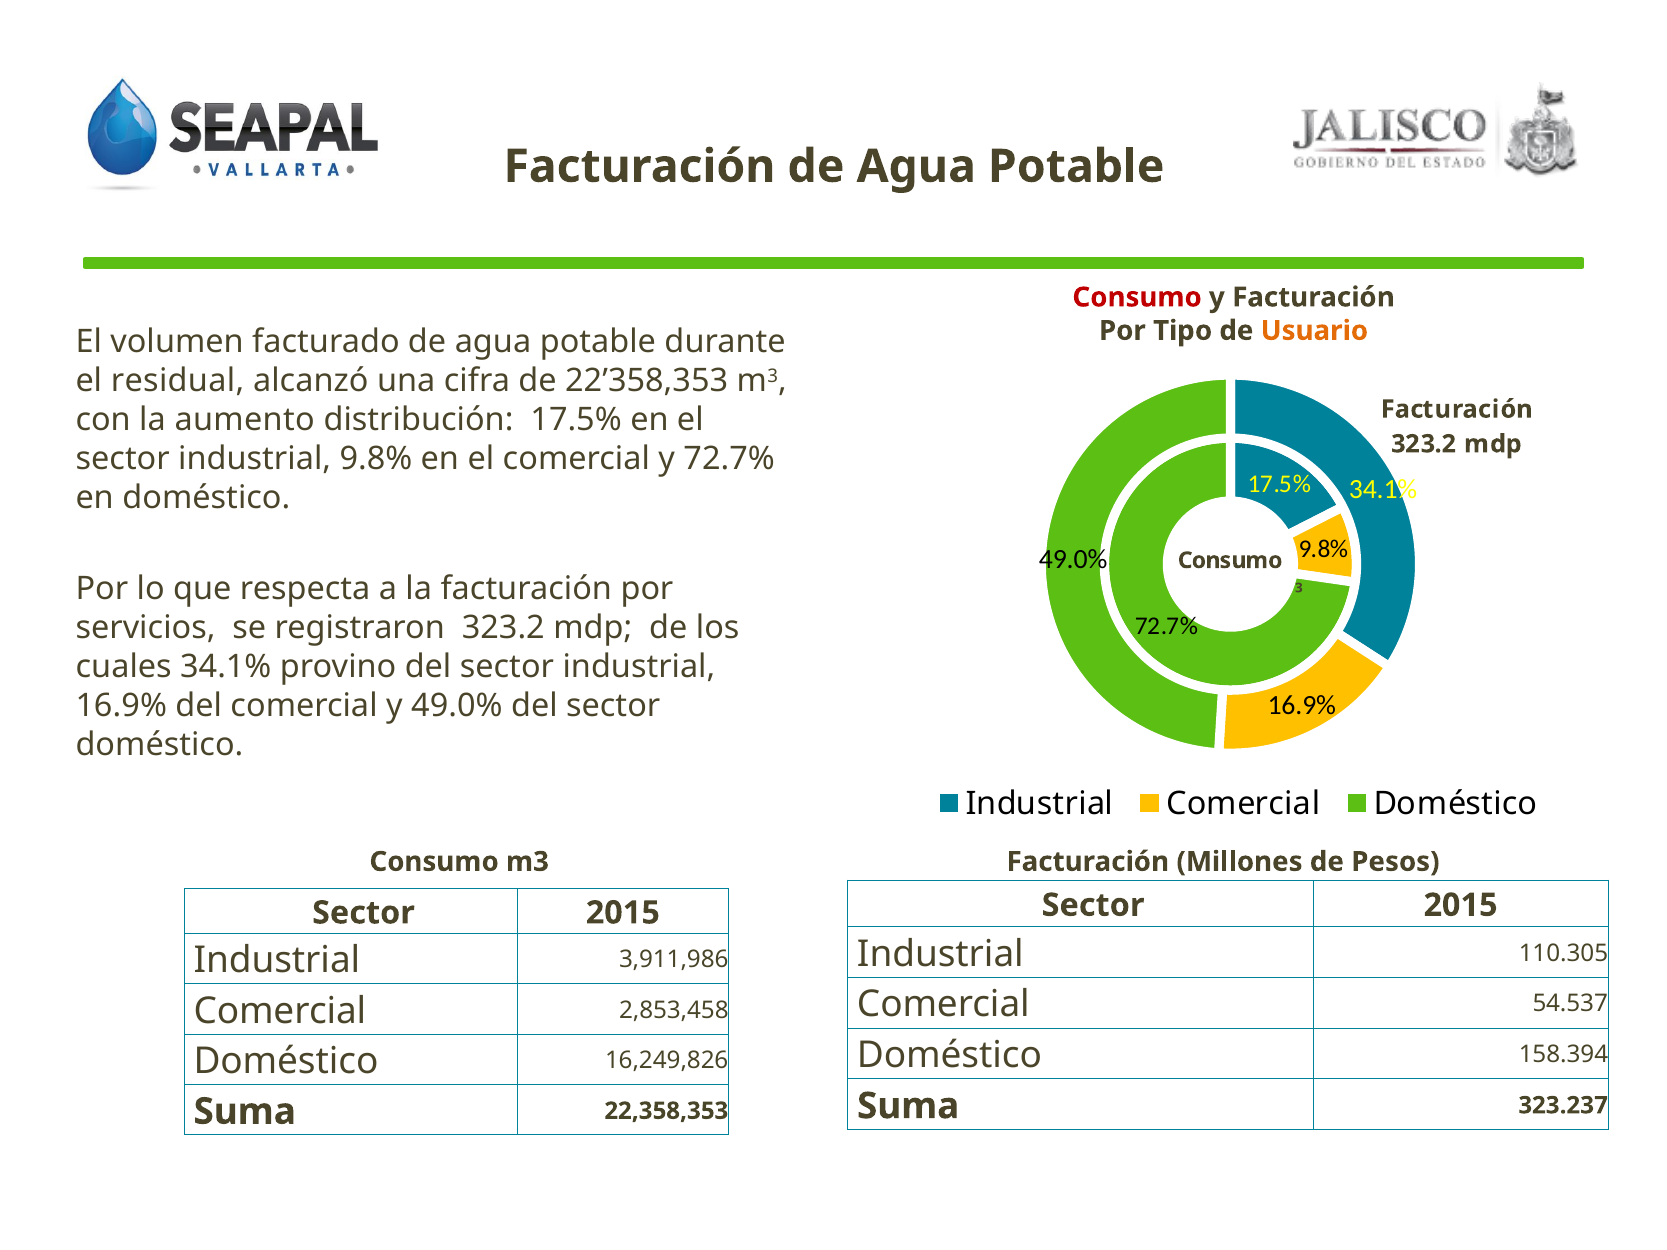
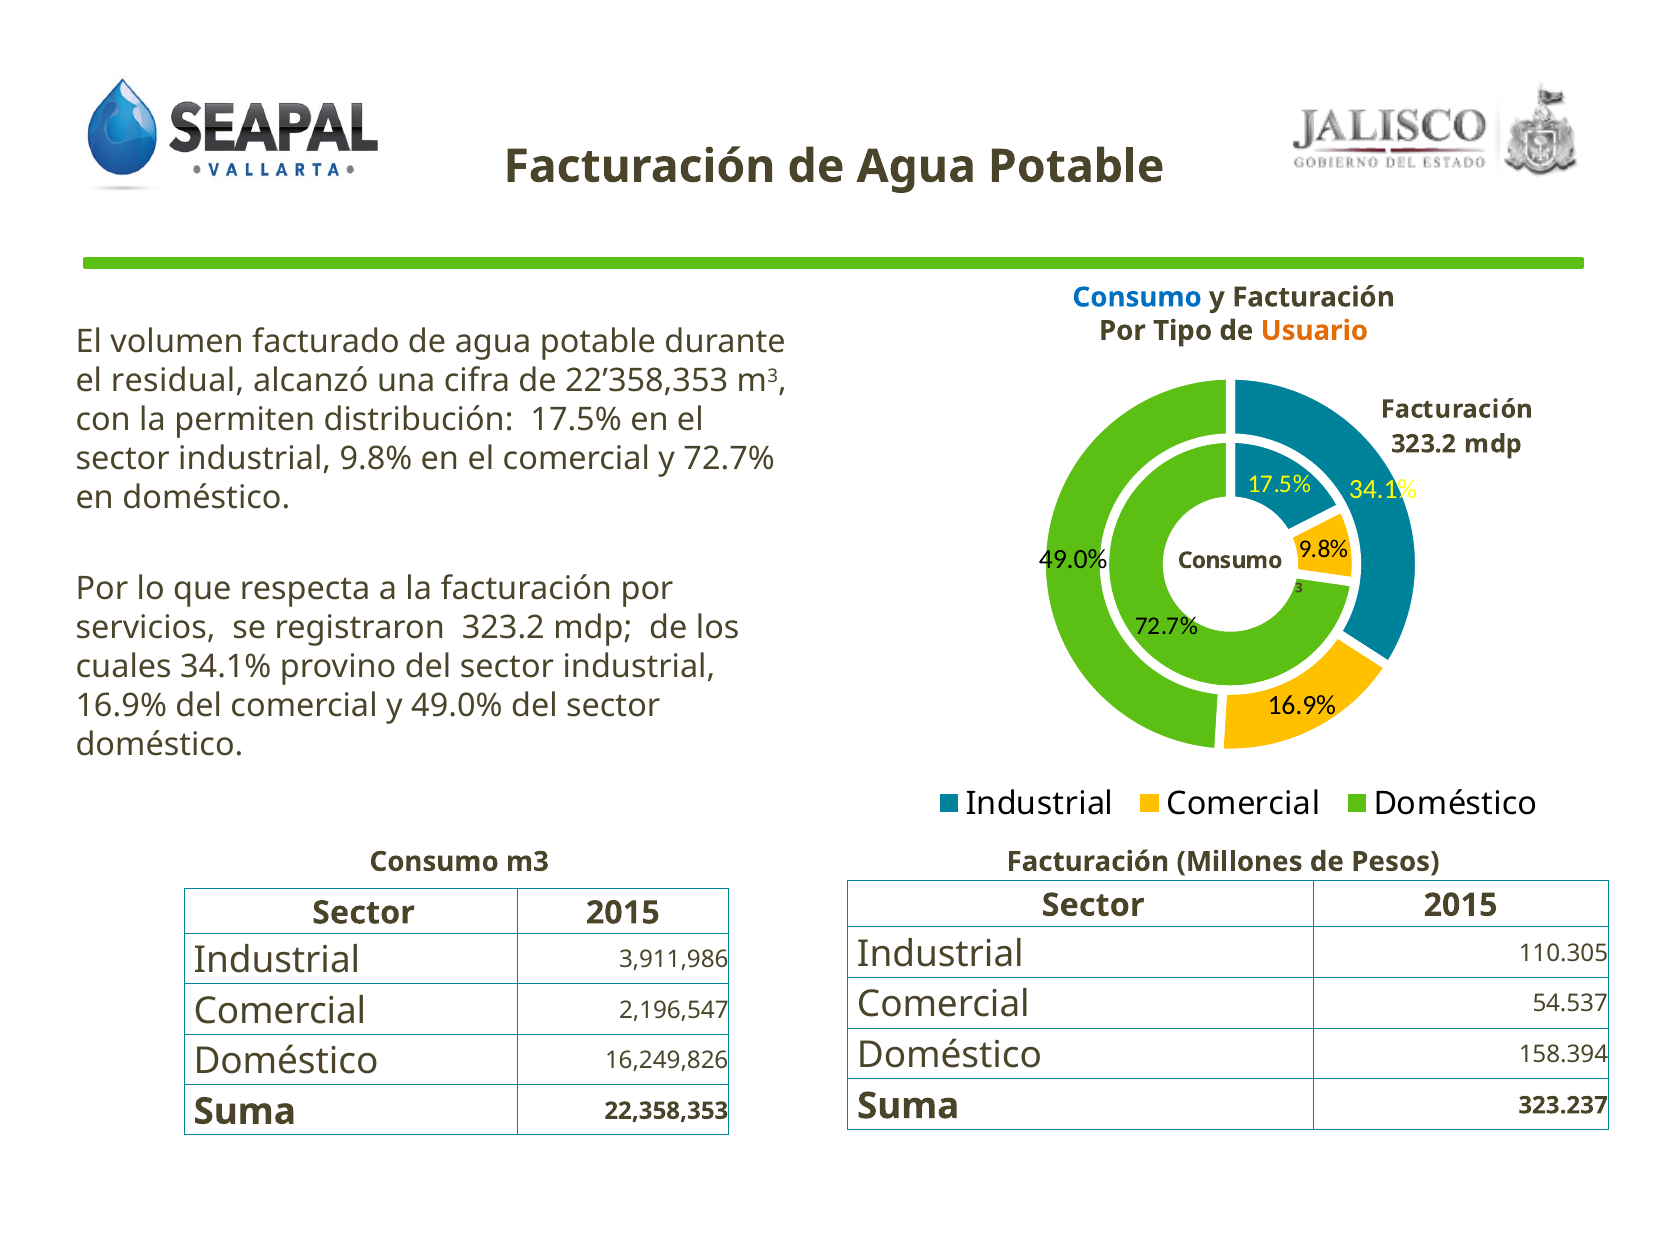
Consumo colour: red -> blue (1137, 297)
aumento: aumento -> permiten (245, 420)
2,853,458: 2,853,458 -> 2,196,547 (674, 1010)
